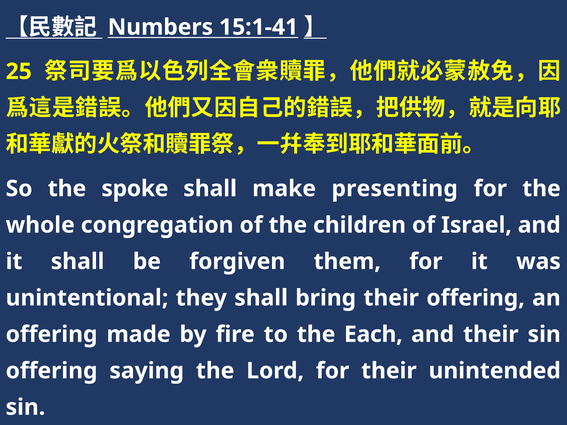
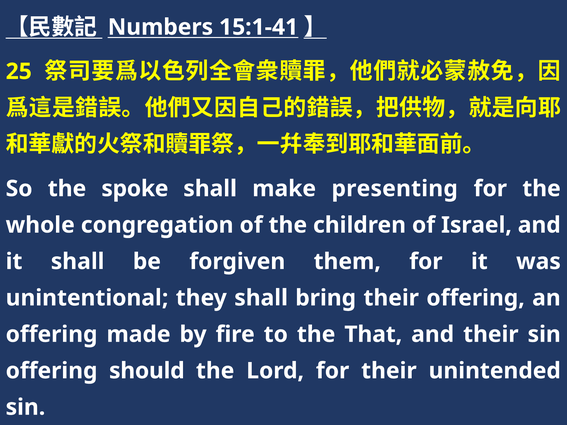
Each: Each -> That (373, 335)
saying: saying -> should (147, 371)
